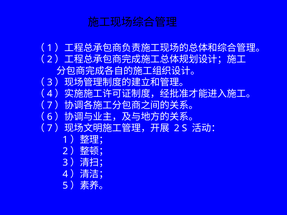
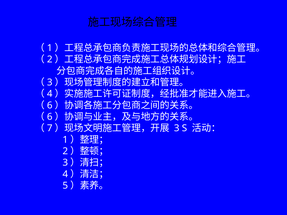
7: 7 -> 6 (50, 105)
2: 2 -> 3 (177, 128)
